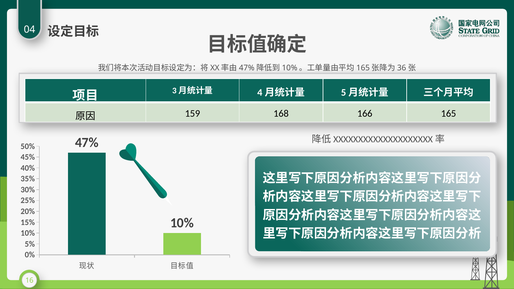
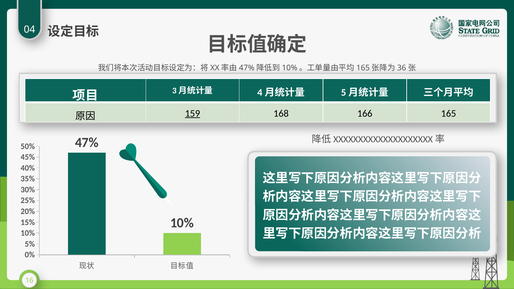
159 underline: none -> present (193, 114)
